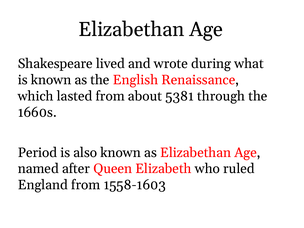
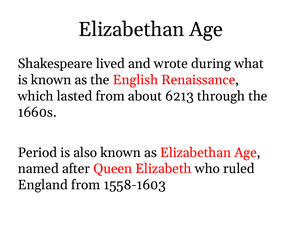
5381: 5381 -> 6213 (180, 96)
